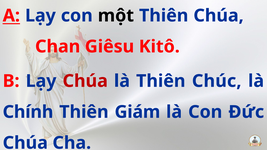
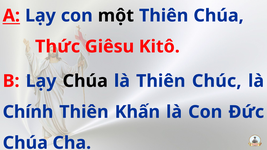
Chan: Chan -> Thức (58, 47)
Chúa colour: red -> black (85, 81)
Giám: Giám -> Khấn (137, 112)
